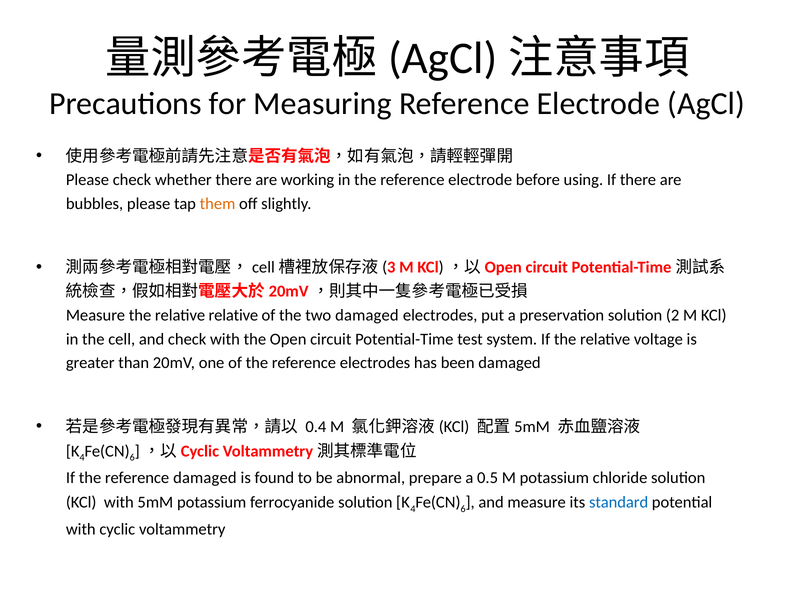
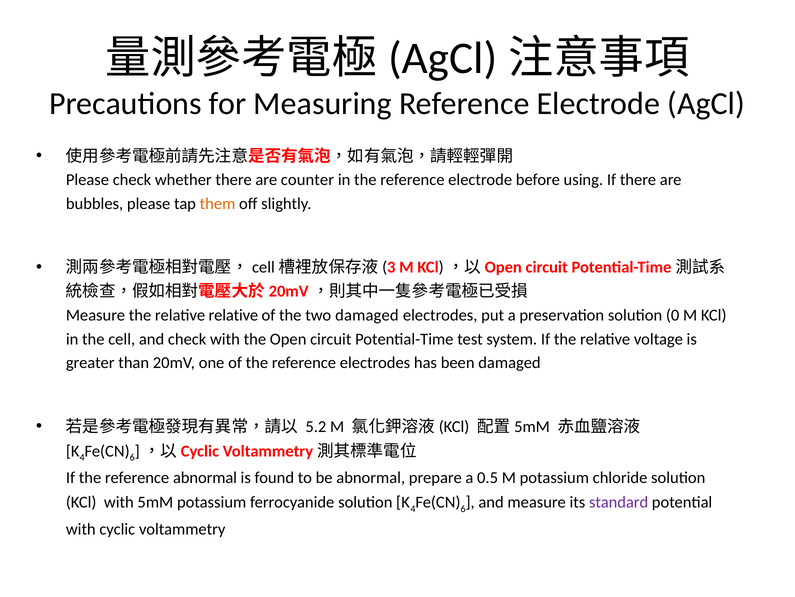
working: working -> counter (307, 180)
2: 2 -> 0 (673, 315)
0.4: 0.4 -> 5.2 (316, 426)
reference damaged: damaged -> abnormal (205, 477)
standard colour: blue -> purple (619, 502)
